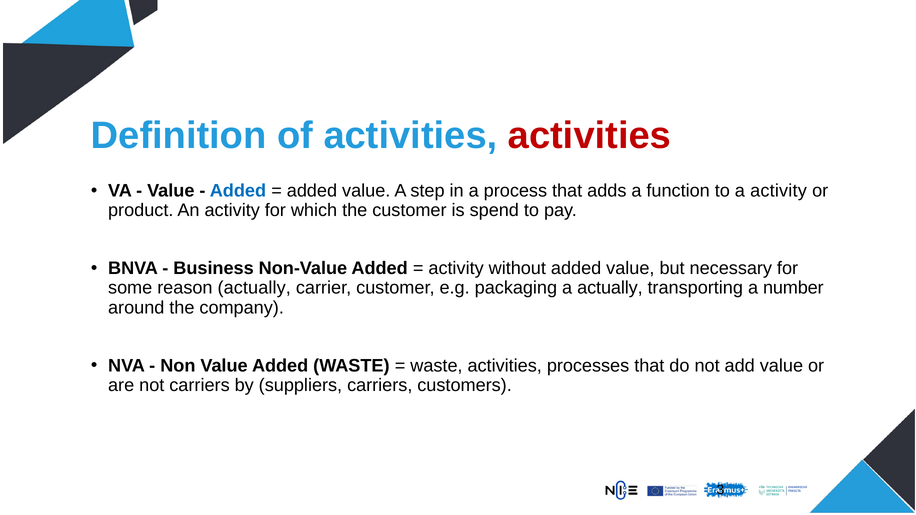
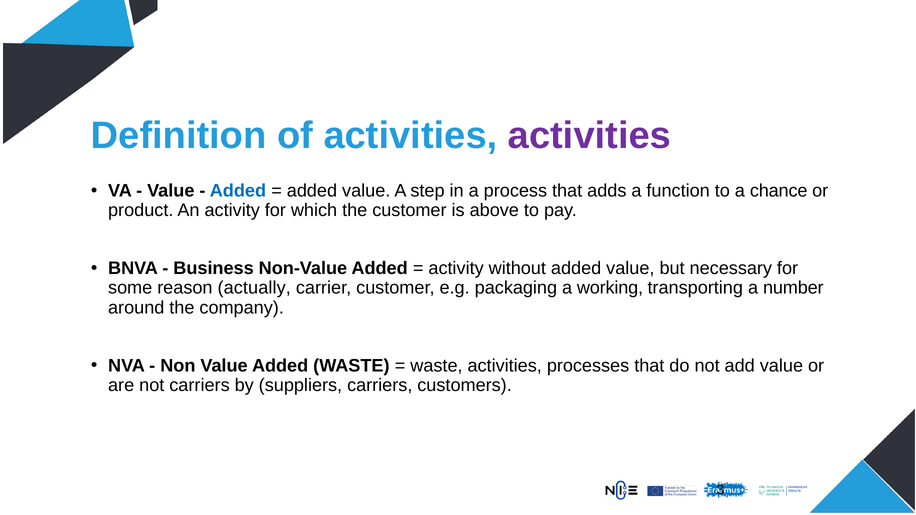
activities colour: red -> purple (589, 135)
a activity: activity -> chance (779, 191)
spend: spend -> above (494, 210)
a actually: actually -> working (610, 288)
